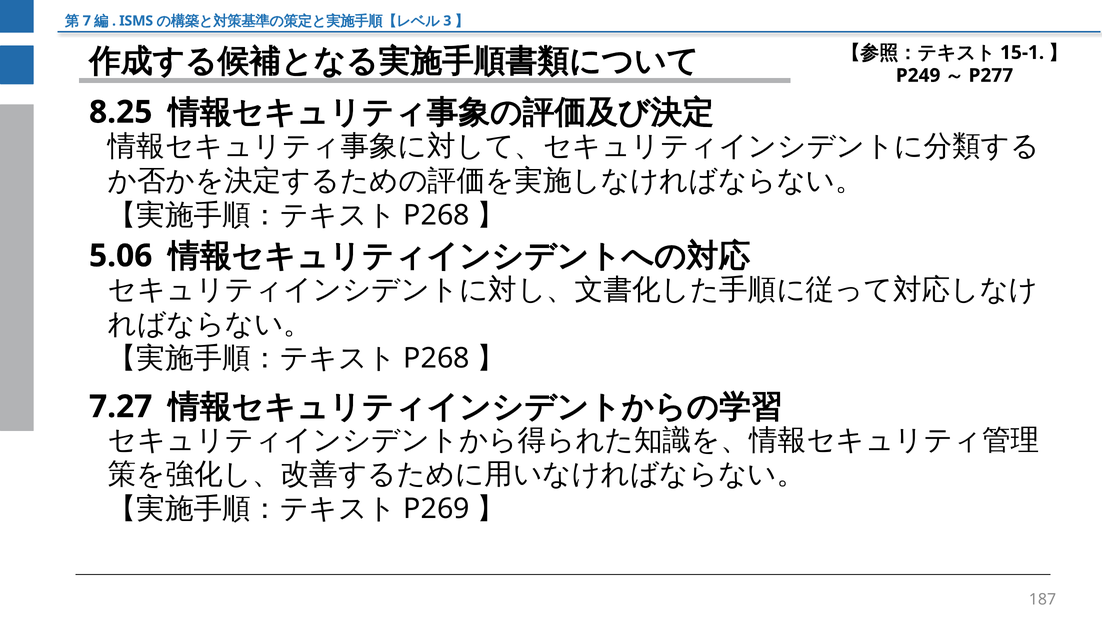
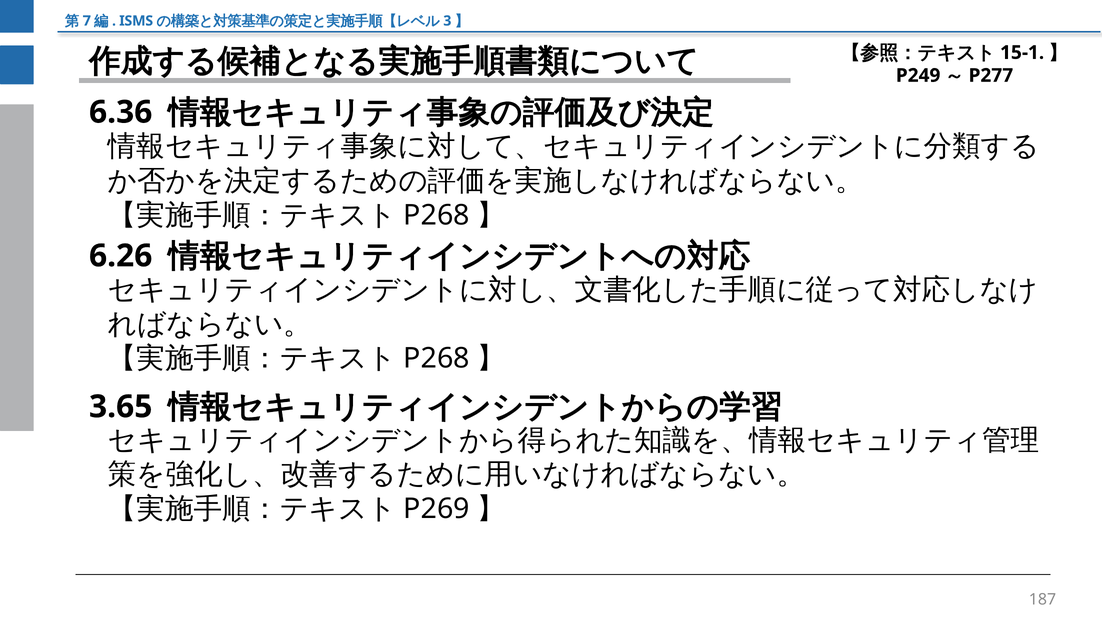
8.25: 8.25 -> 6.36 (121, 112)
5.06: 5.06 -> 6.26 (121, 256)
7.27: 7.27 -> 3.65 (121, 407)
